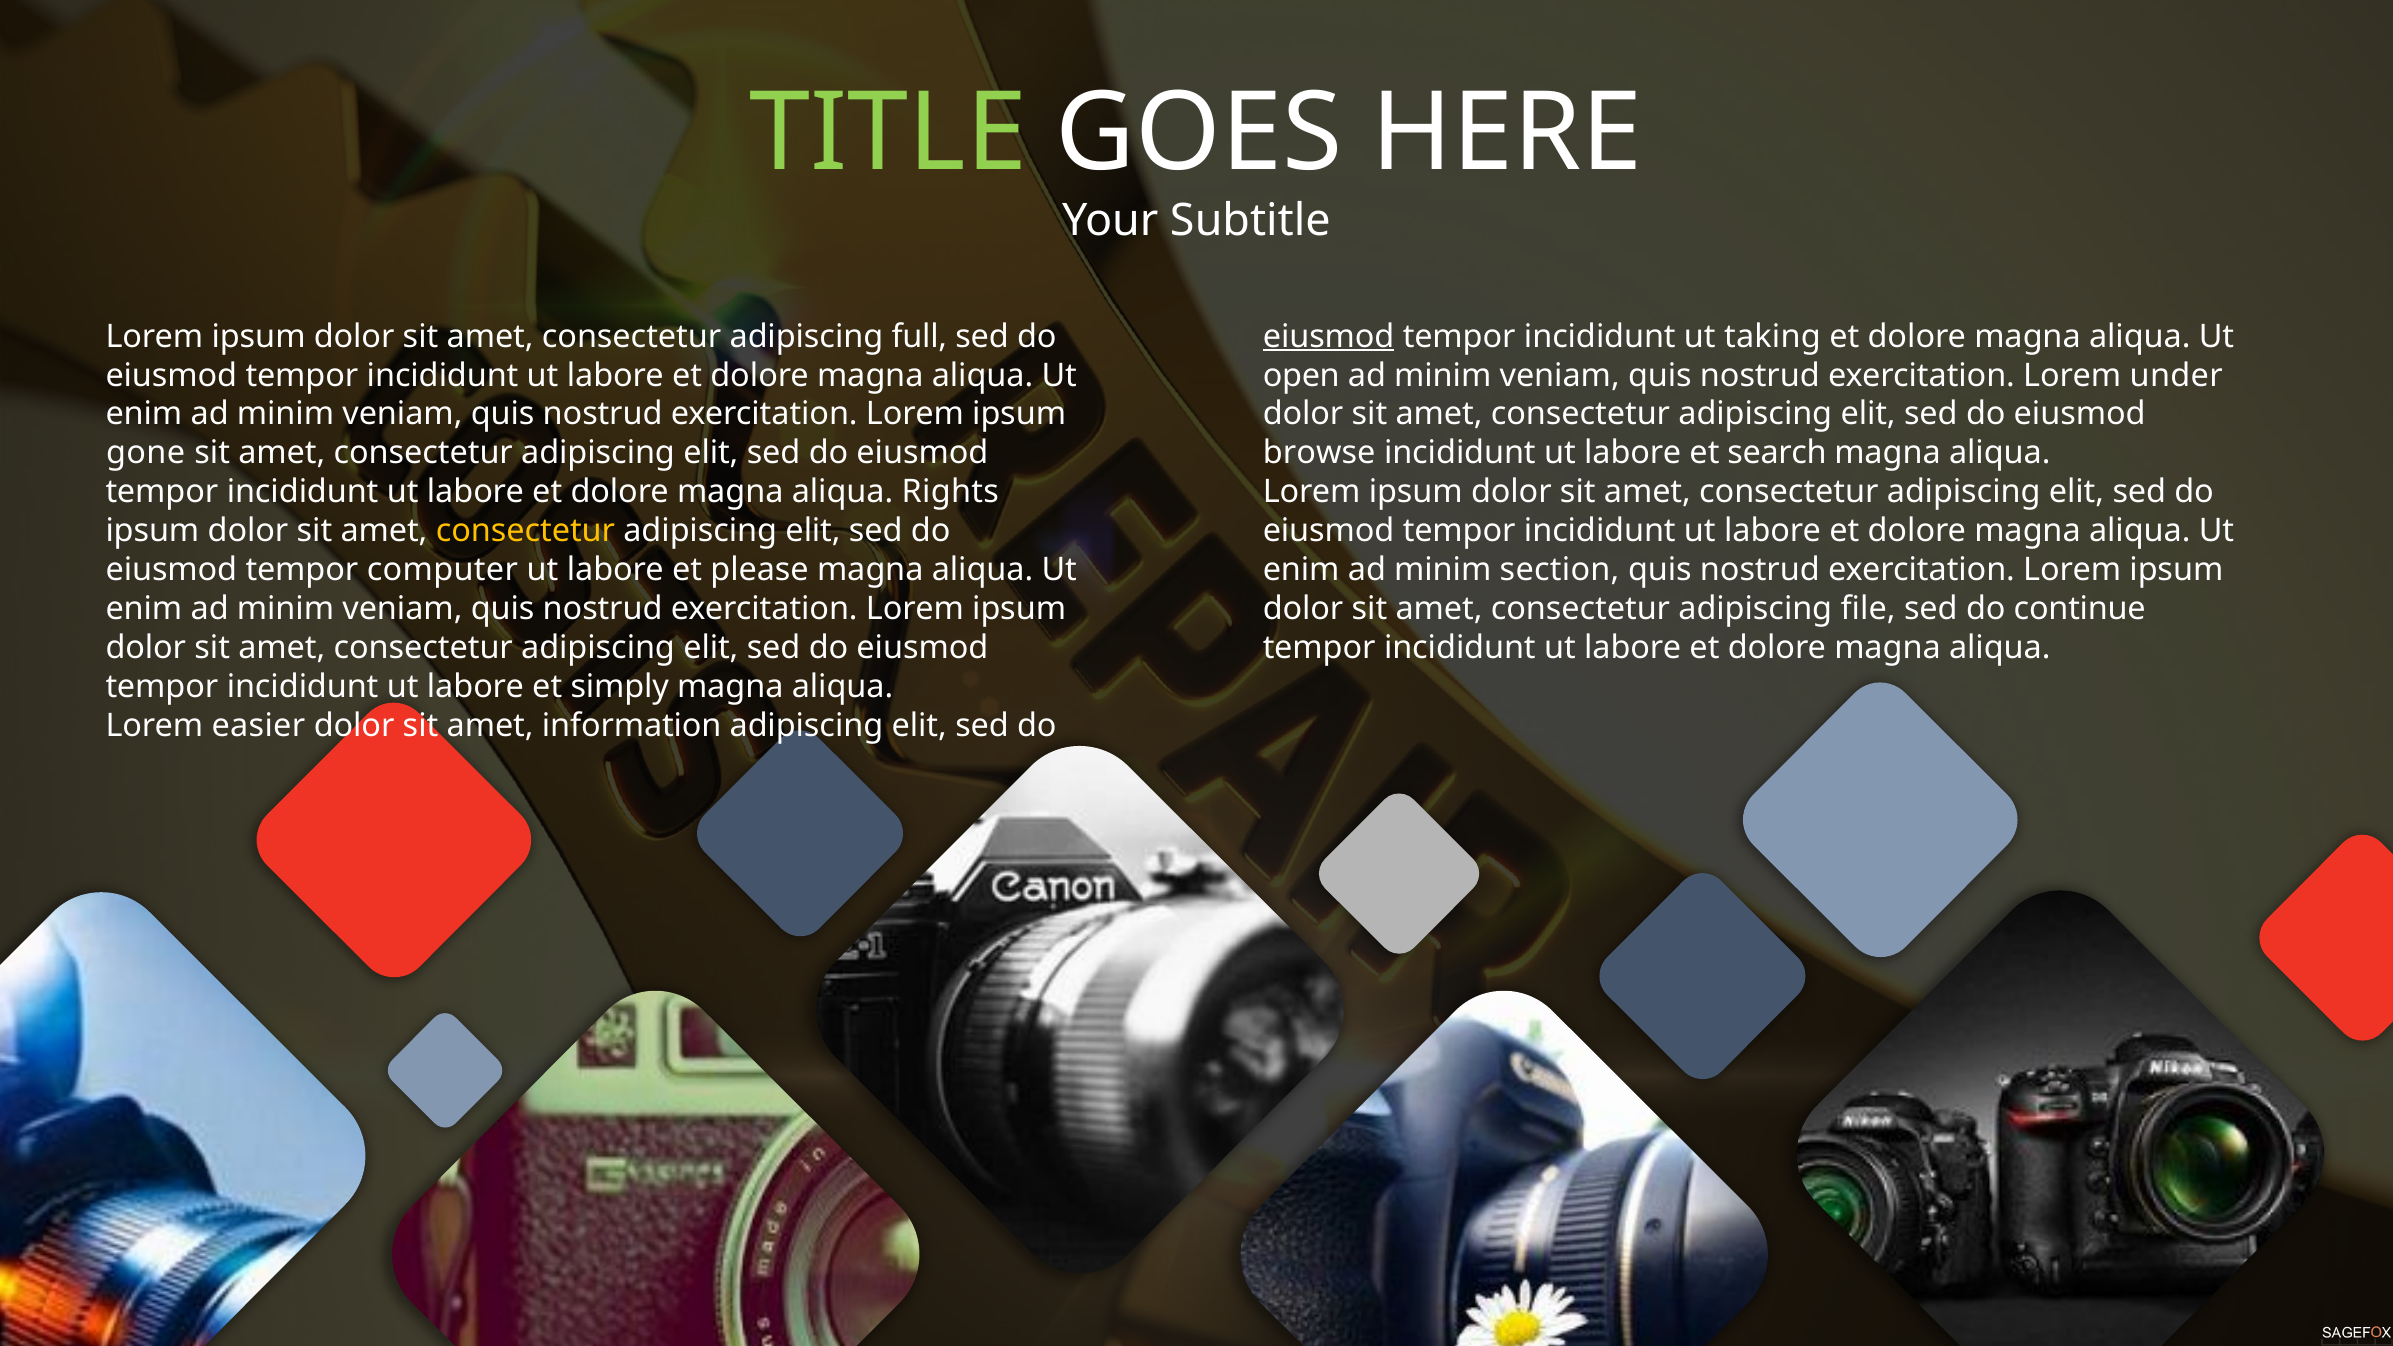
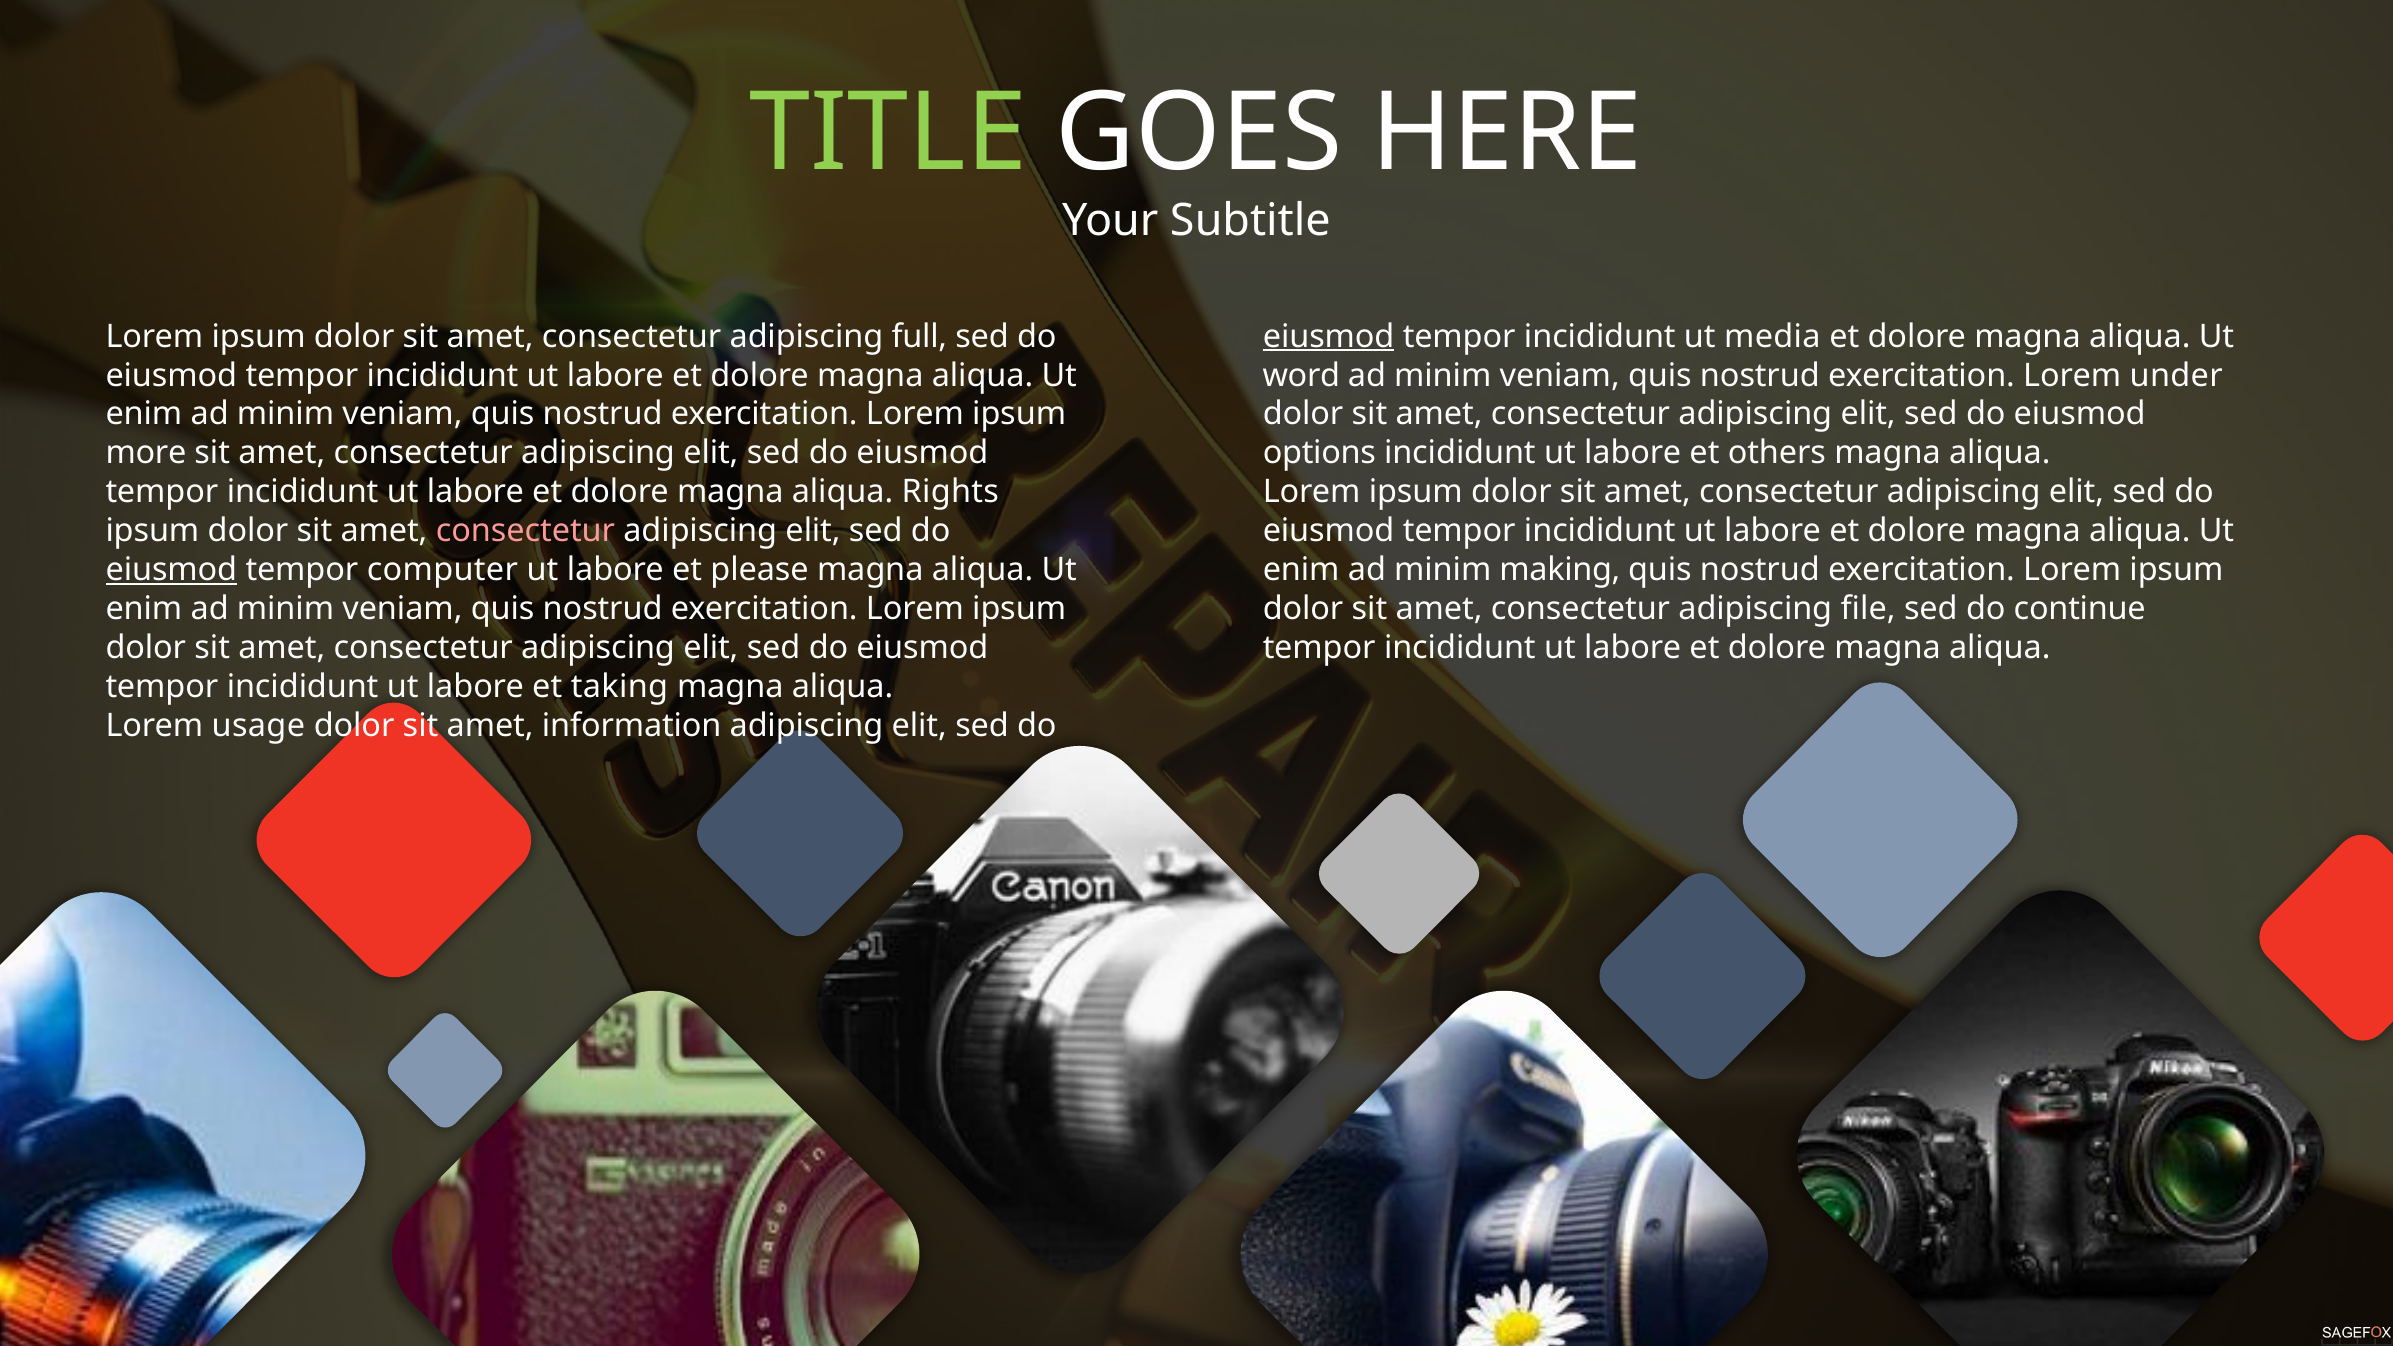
taking: taking -> media (1772, 336)
open: open -> word (1301, 375)
gone: gone -> more (146, 453)
browse: browse -> options (1319, 453)
search: search -> others (1777, 453)
consectetur colour: yellow -> pink (525, 531)
eiusmod underline: none -> present (171, 570)
section: section -> making (1560, 570)
simply: simply -> taking (619, 687)
easier: easier -> usage (258, 726)
